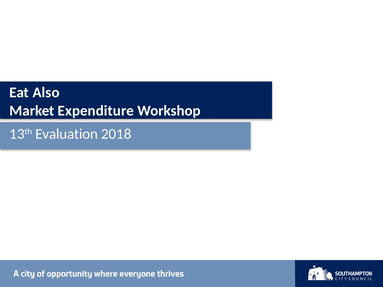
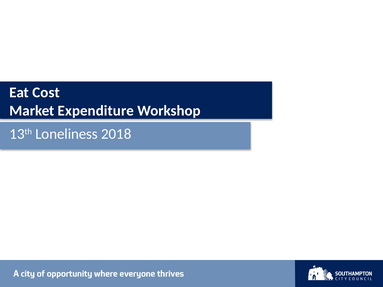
Also: Also -> Cost (46, 93)
Evaluation: Evaluation -> Loneliness (67, 134)
